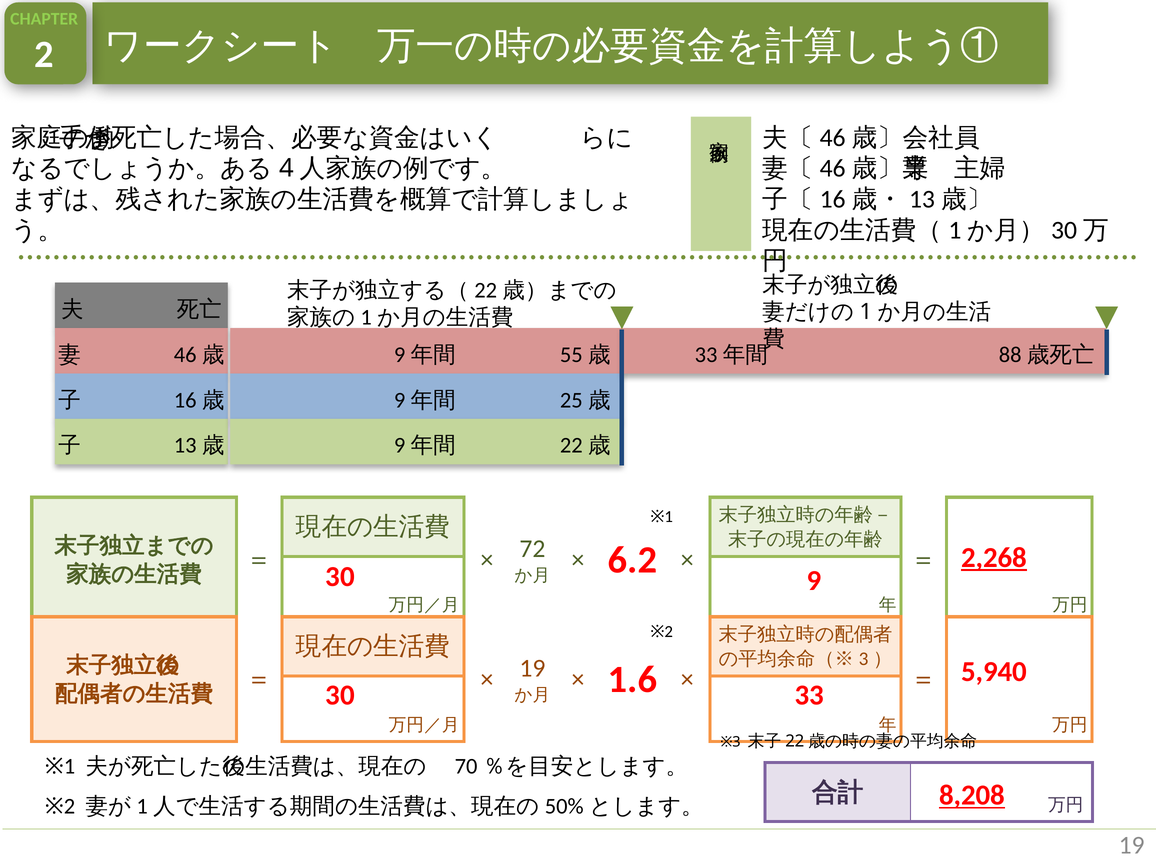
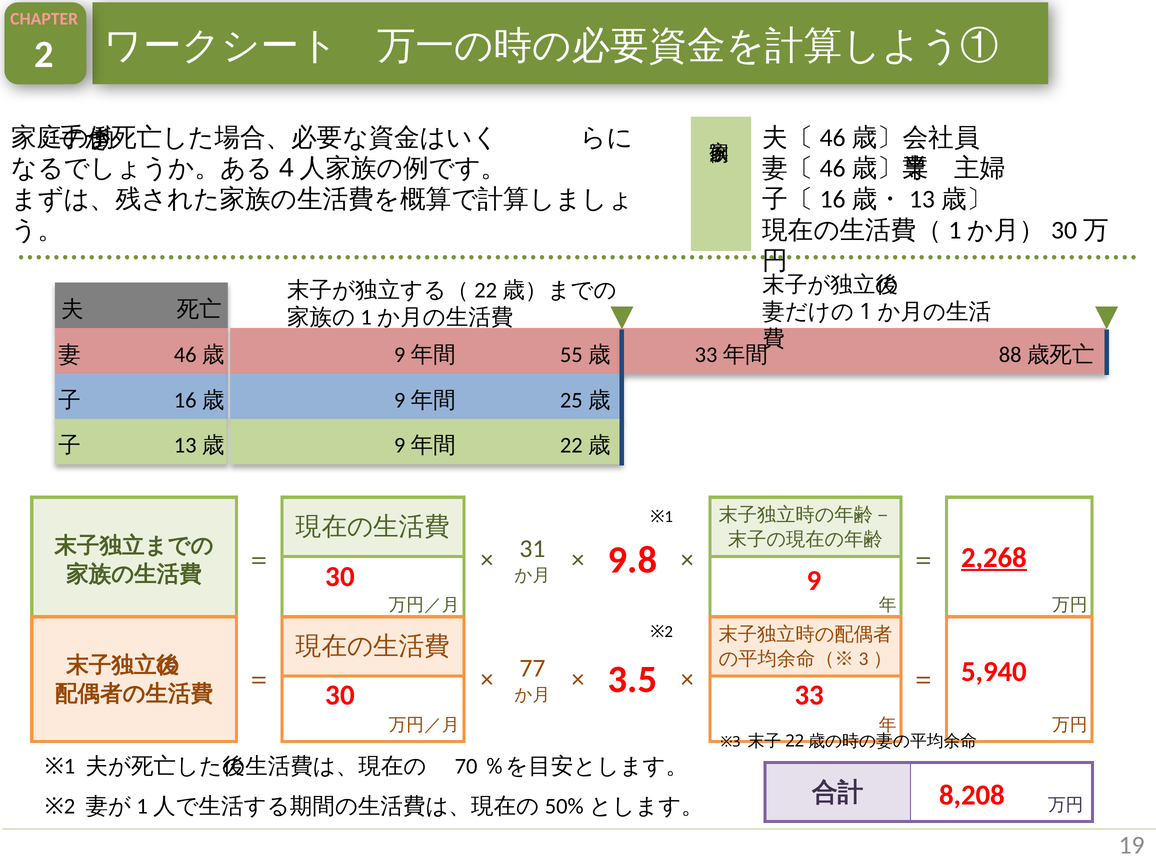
CHAPTER colour: light green -> pink (44, 19)
72: 72 -> 31 (532, 549)
6.2: 6.2 -> 9.8 (632, 560)
19: 19 -> 77 (532, 668)
1.6: 1.6 -> 3.5 (632, 679)
8,208 underline: present -> none (972, 795)
